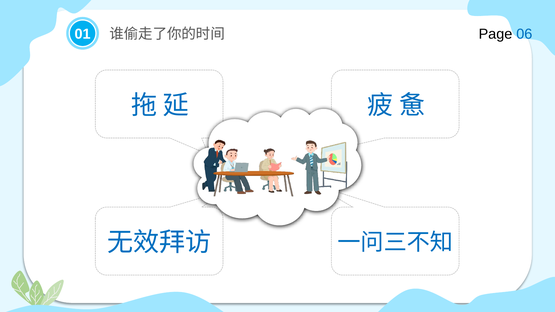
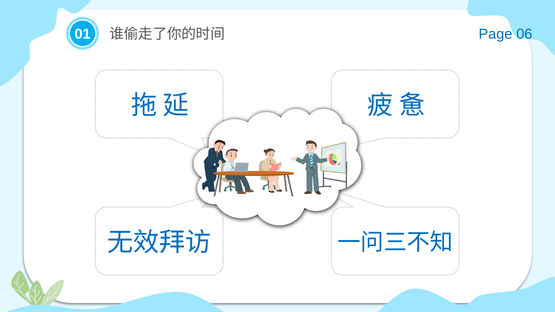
Page colour: black -> blue (495, 34)
